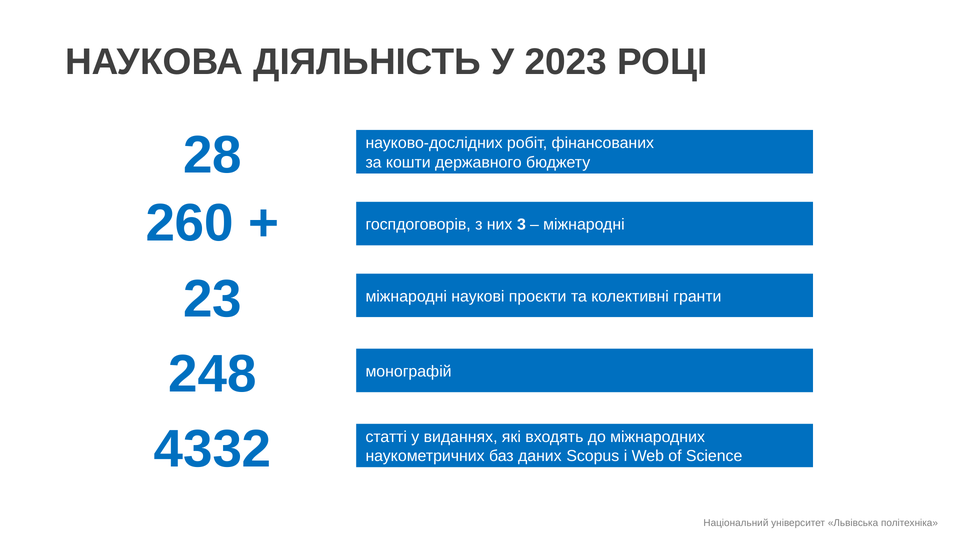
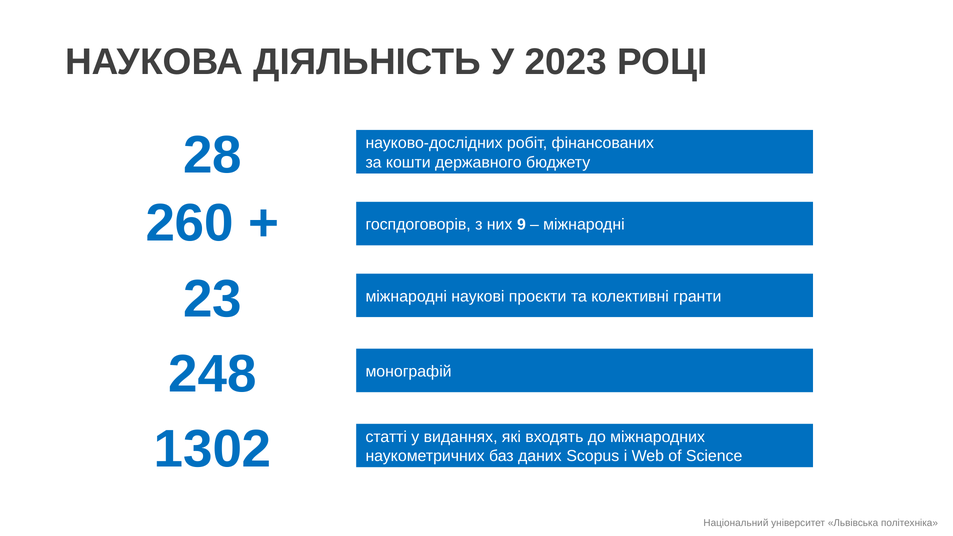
3: 3 -> 9 (521, 225)
4332: 4332 -> 1302 (213, 449)
